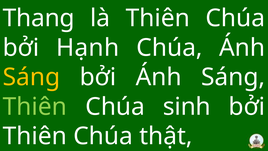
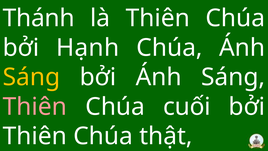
Thang: Thang -> Thánh (39, 18)
Thiên colour: light green -> pink (35, 107)
sinh: sinh -> cuối (187, 107)
